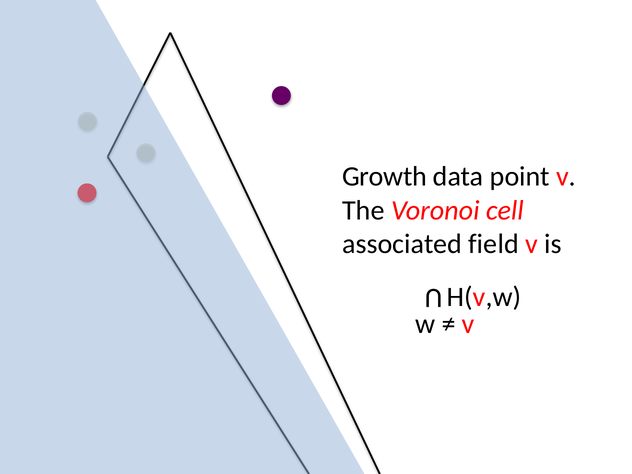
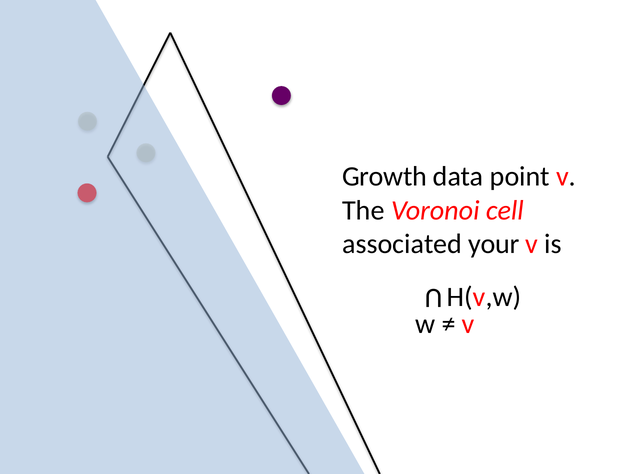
field: field -> your (494, 244)
